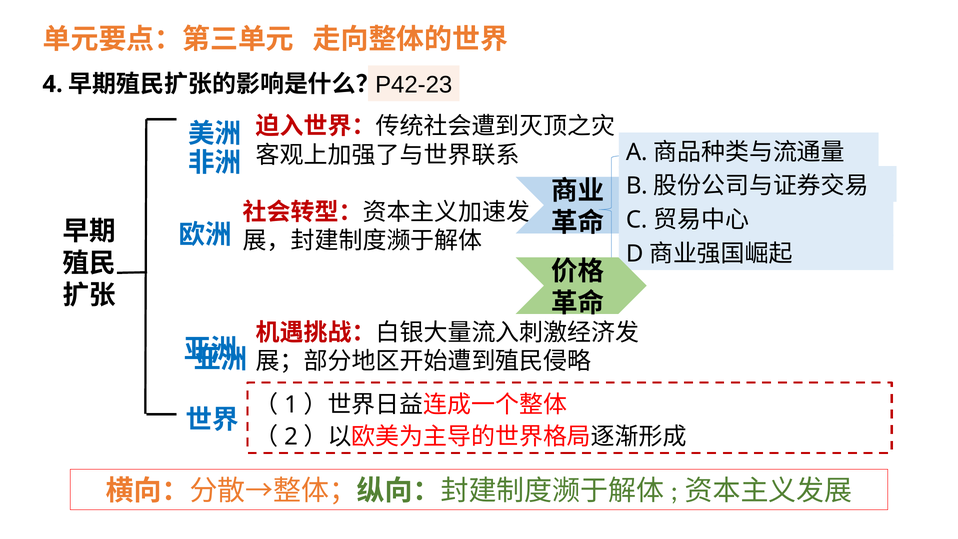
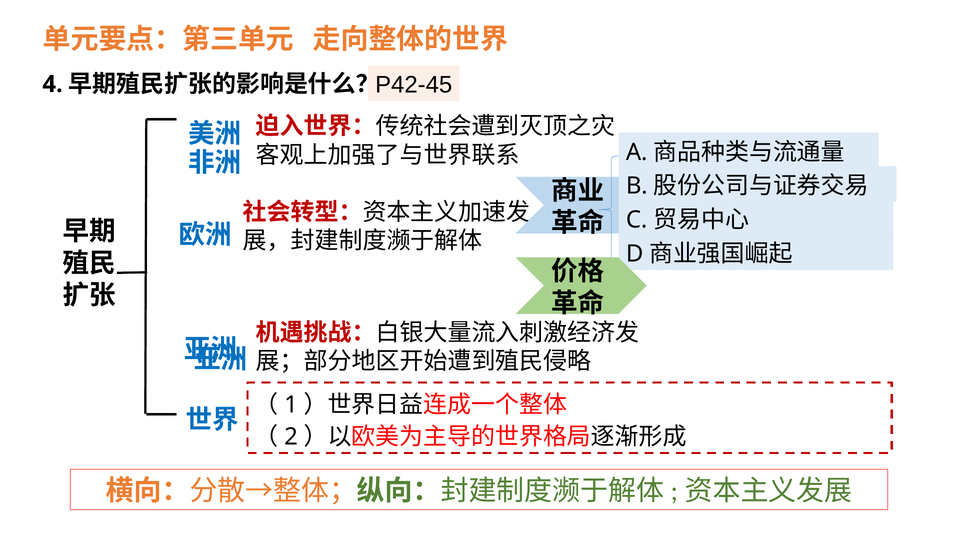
P42-23: P42-23 -> P42-45 (414, 85)
